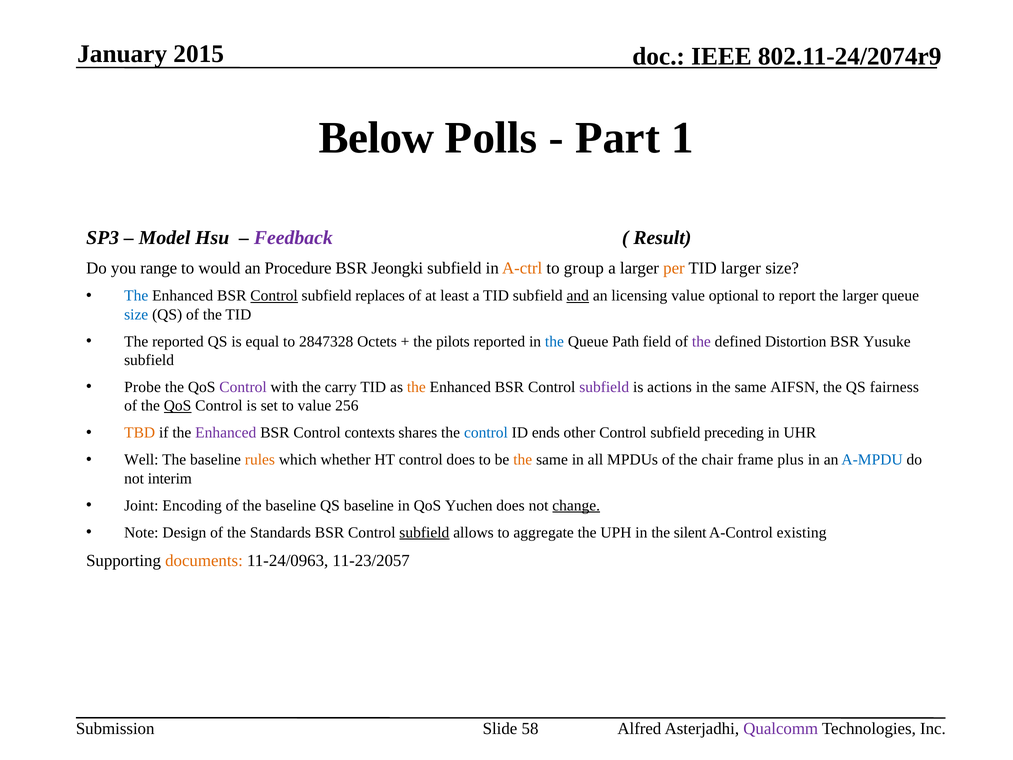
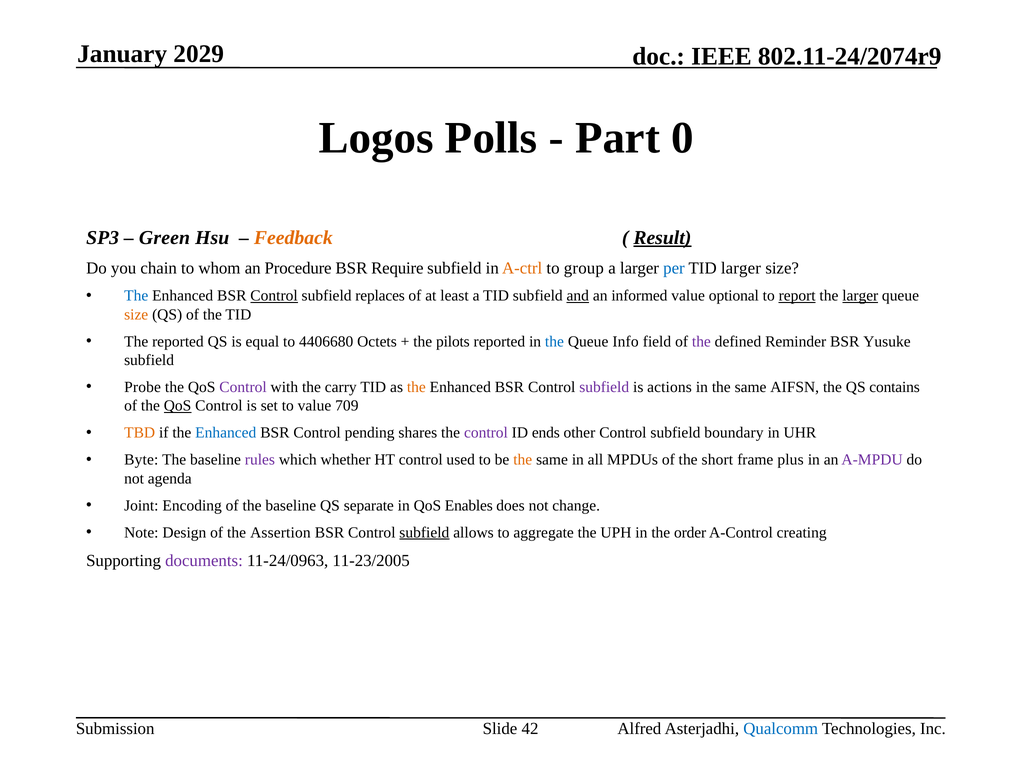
2015: 2015 -> 2029 (199, 54)
Below: Below -> Logos (376, 138)
1: 1 -> 0 (683, 138)
Model: Model -> Green (165, 238)
Feedback colour: purple -> orange (293, 238)
Result underline: none -> present (662, 238)
range: range -> chain (159, 268)
would: would -> whom (219, 268)
Jeongki: Jeongki -> Require (397, 268)
per colour: orange -> blue (674, 268)
licensing: licensing -> informed (639, 296)
report underline: none -> present (797, 296)
larger underline: none -> present (860, 296)
size colour: blue -> orange (136, 314)
2847328: 2847328 -> 4406680 (326, 341)
Path: Path -> Info (625, 341)
Distortion: Distortion -> Reminder (796, 341)
fairness: fairness -> contains (895, 387)
256: 256 -> 709 (347, 406)
Enhanced colour: purple -> blue (226, 433)
contexts: contexts -> pending (370, 433)
control colour: blue -> purple (486, 433)
preceding: preceding -> boundary (734, 433)
Well: Well -> Byte (141, 460)
rules colour: orange -> purple (260, 460)
control does: does -> used (461, 460)
chair: chair -> short (717, 460)
A-MPDU colour: blue -> purple (872, 460)
interim: interim -> agenda (170, 478)
QS baseline: baseline -> separate (369, 505)
Yuchen: Yuchen -> Enables (469, 505)
change underline: present -> none (576, 505)
Standards: Standards -> Assertion (280, 532)
silent: silent -> order (690, 532)
existing: existing -> creating (802, 532)
documents colour: orange -> purple (204, 560)
11-23/2057: 11-23/2057 -> 11-23/2005 (371, 560)
58: 58 -> 42 (530, 729)
Qualcomm colour: purple -> blue (781, 729)
